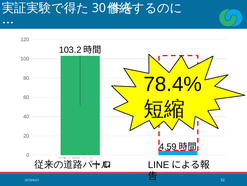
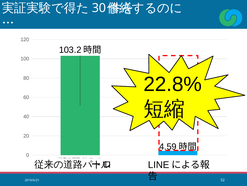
78.4%: 78.4% -> 22.8% (173, 84)
